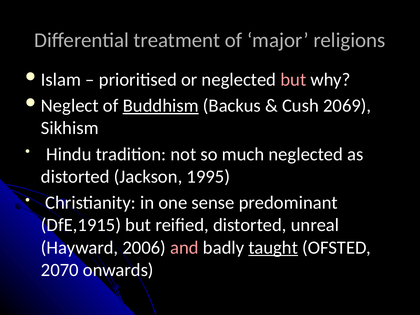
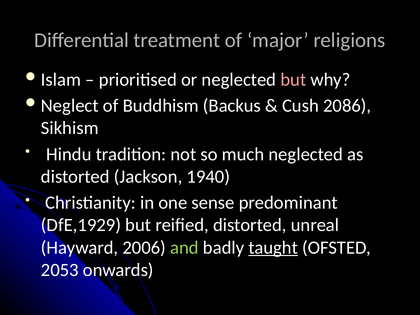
Buddhism underline: present -> none (161, 106)
2069: 2069 -> 2086 (347, 106)
1995: 1995 -> 1940 (208, 177)
DfE,1915: DfE,1915 -> DfE,1929 (81, 225)
and colour: pink -> light green (184, 248)
2070: 2070 -> 2053 (60, 270)
